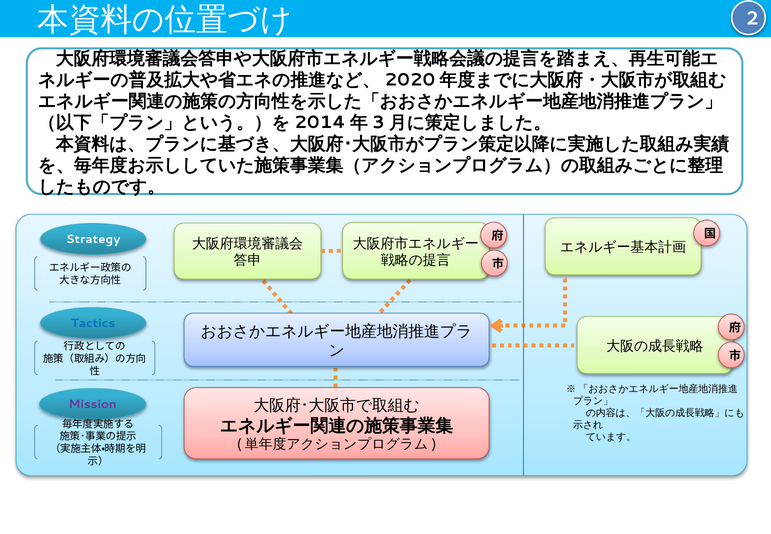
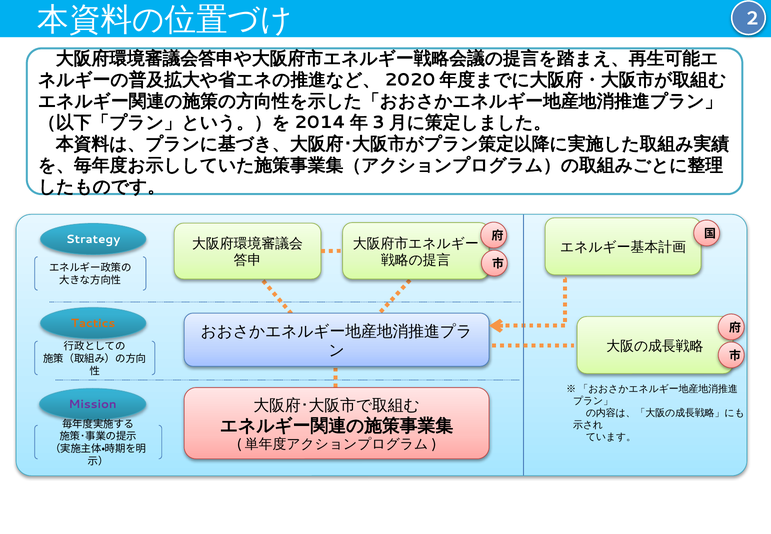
Tactics colour: blue -> orange (93, 323)
